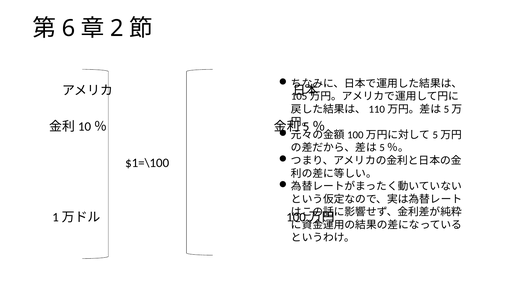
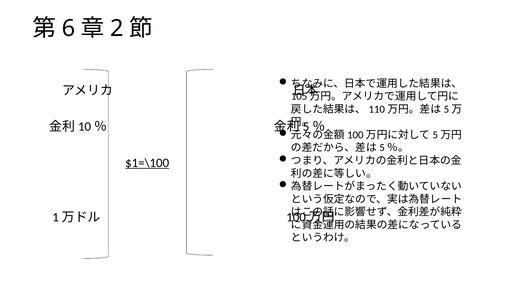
$1=\100 underline: none -> present (147, 163)
